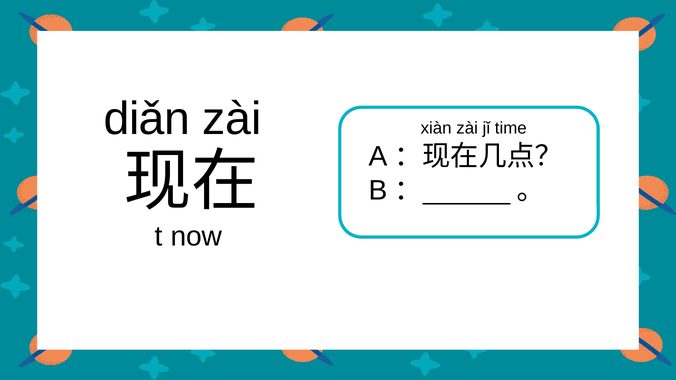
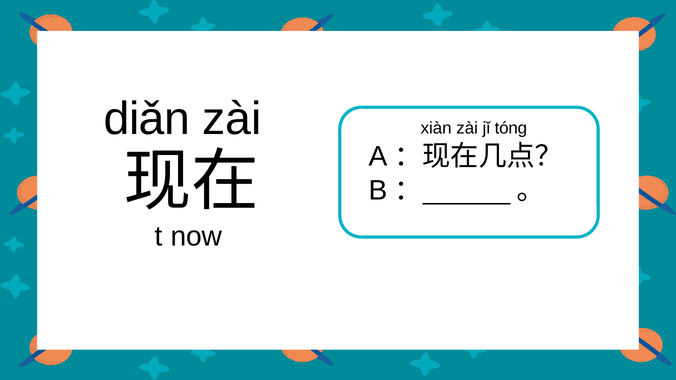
time: time -> tóng (511, 128)
